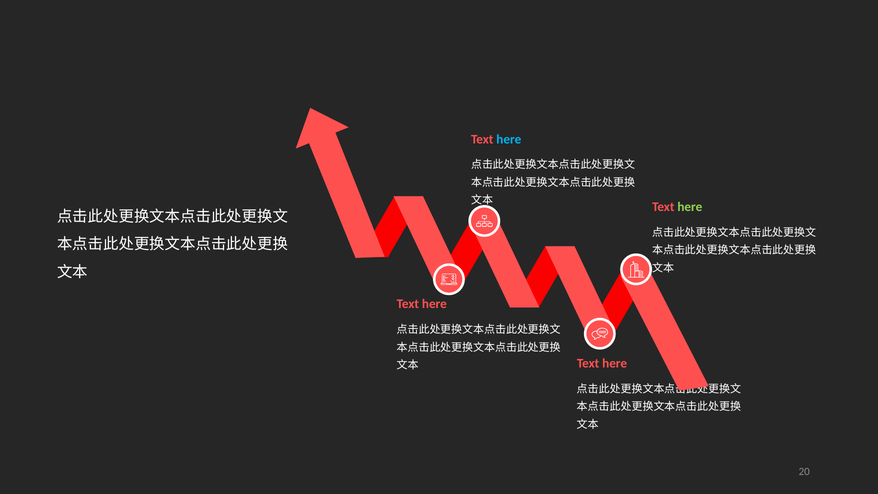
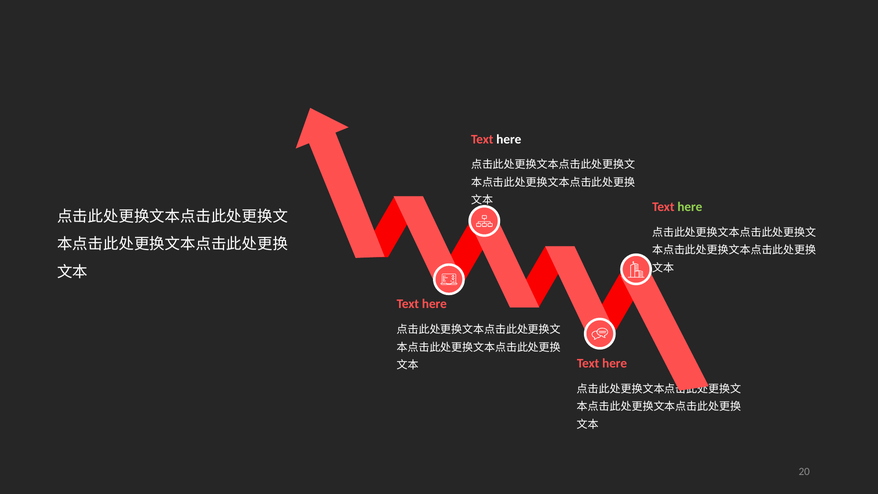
here colour: light blue -> white (509, 139)
